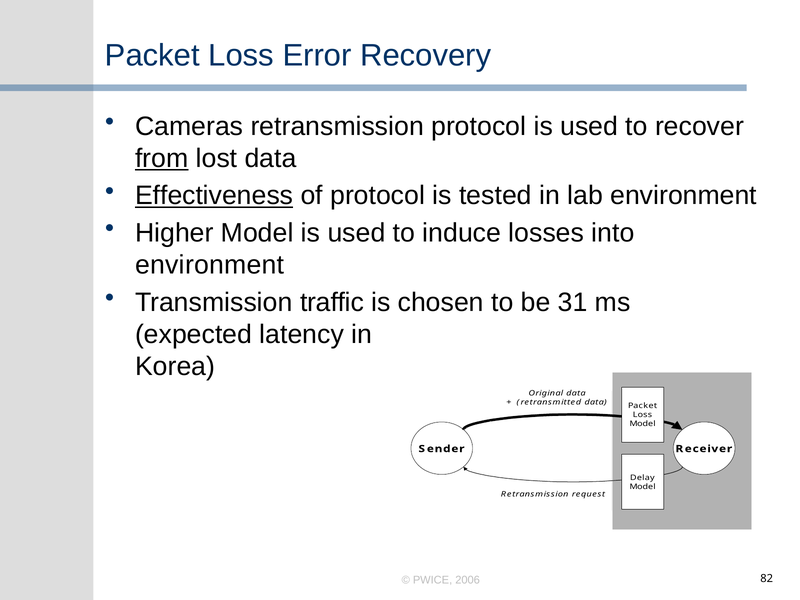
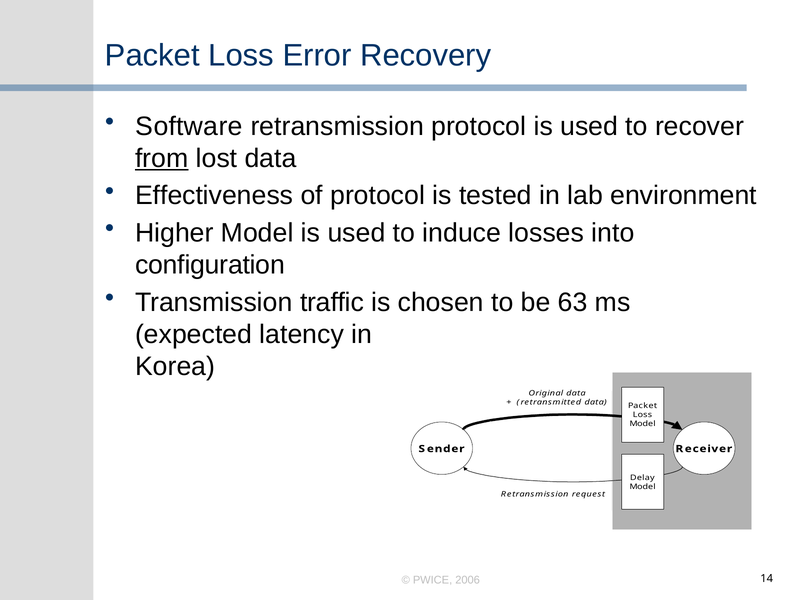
Cameras: Cameras -> Software (189, 126)
Effectiveness underline: present -> none (214, 196)
environment: environment -> configuration (210, 265)
31: 31 -> 63 (573, 302)
82: 82 -> 14 (767, 578)
